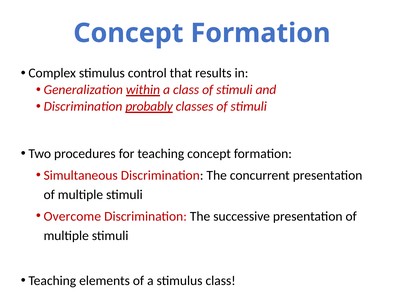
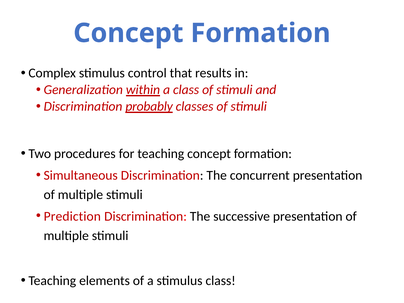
Overcome: Overcome -> Prediction (72, 216)
